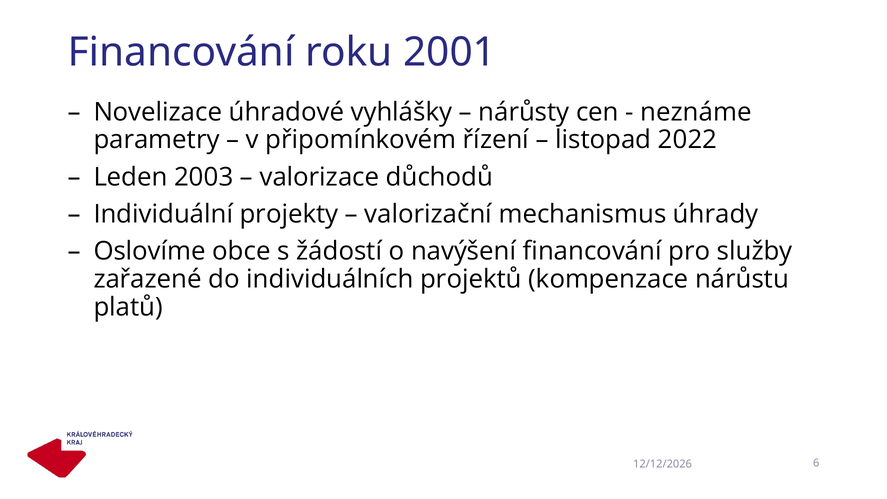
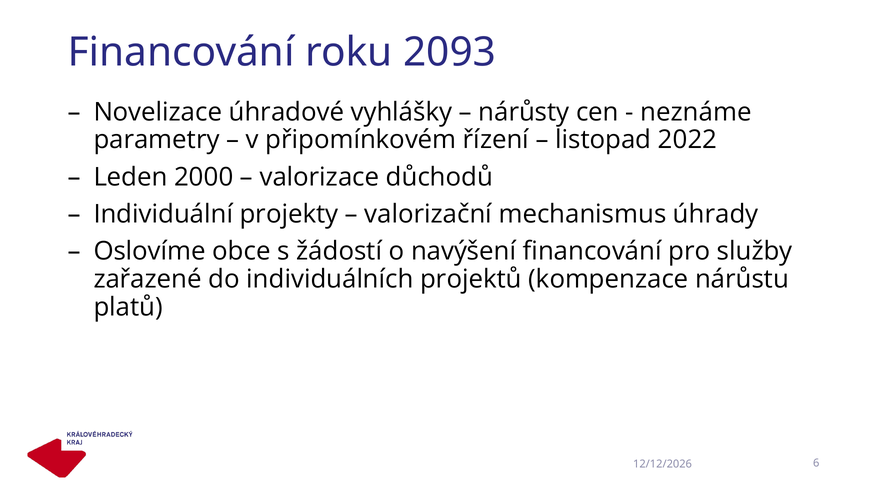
2001: 2001 -> 2093 (450, 52)
2003: 2003 -> 2000 (204, 177)
